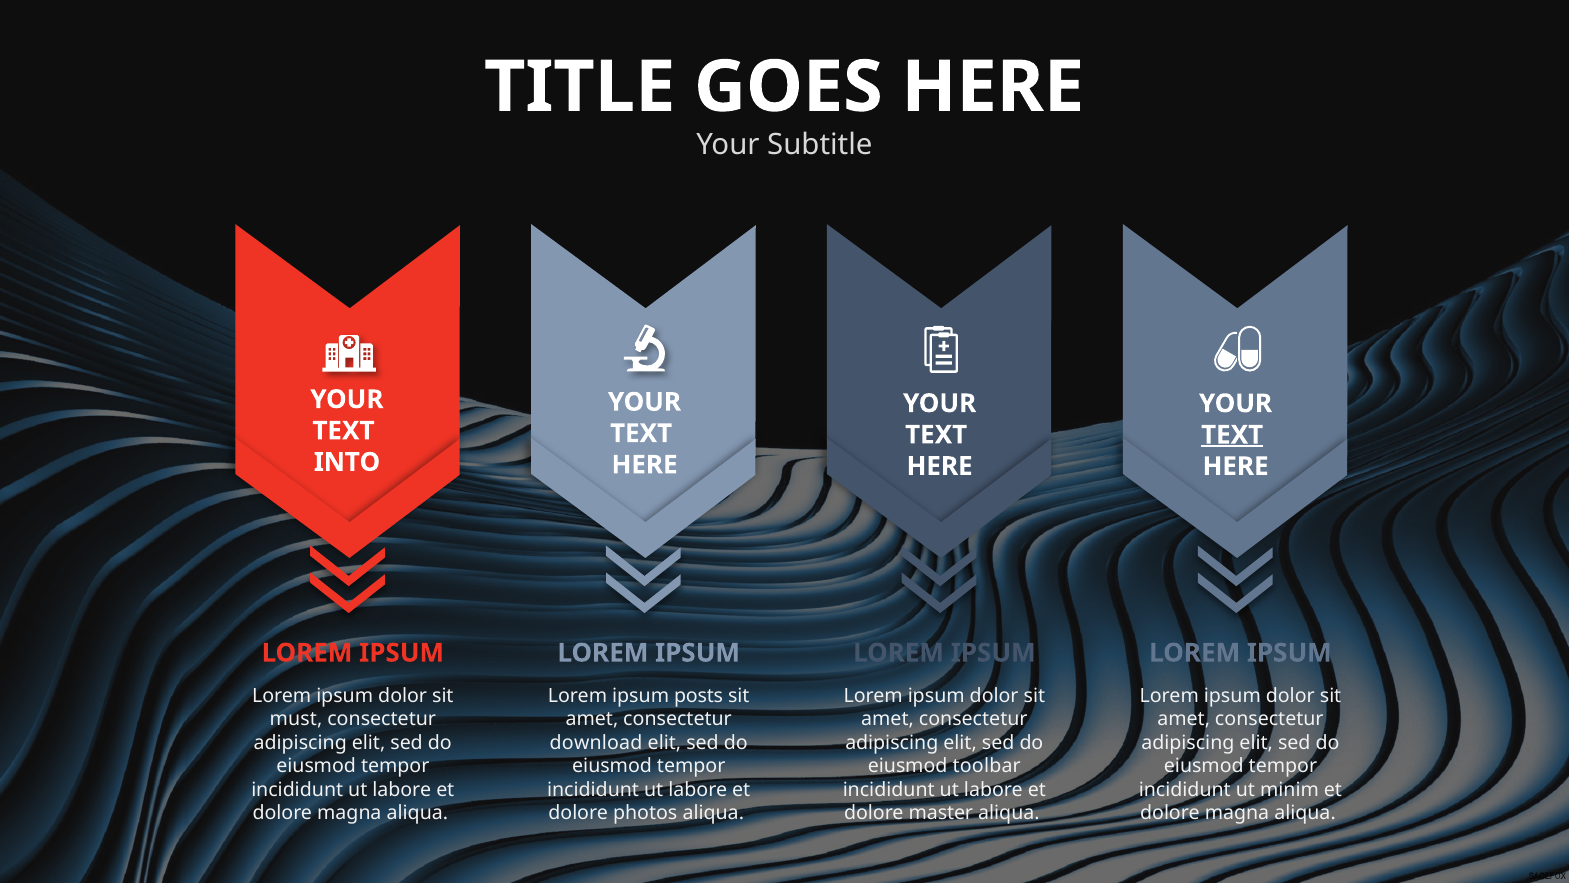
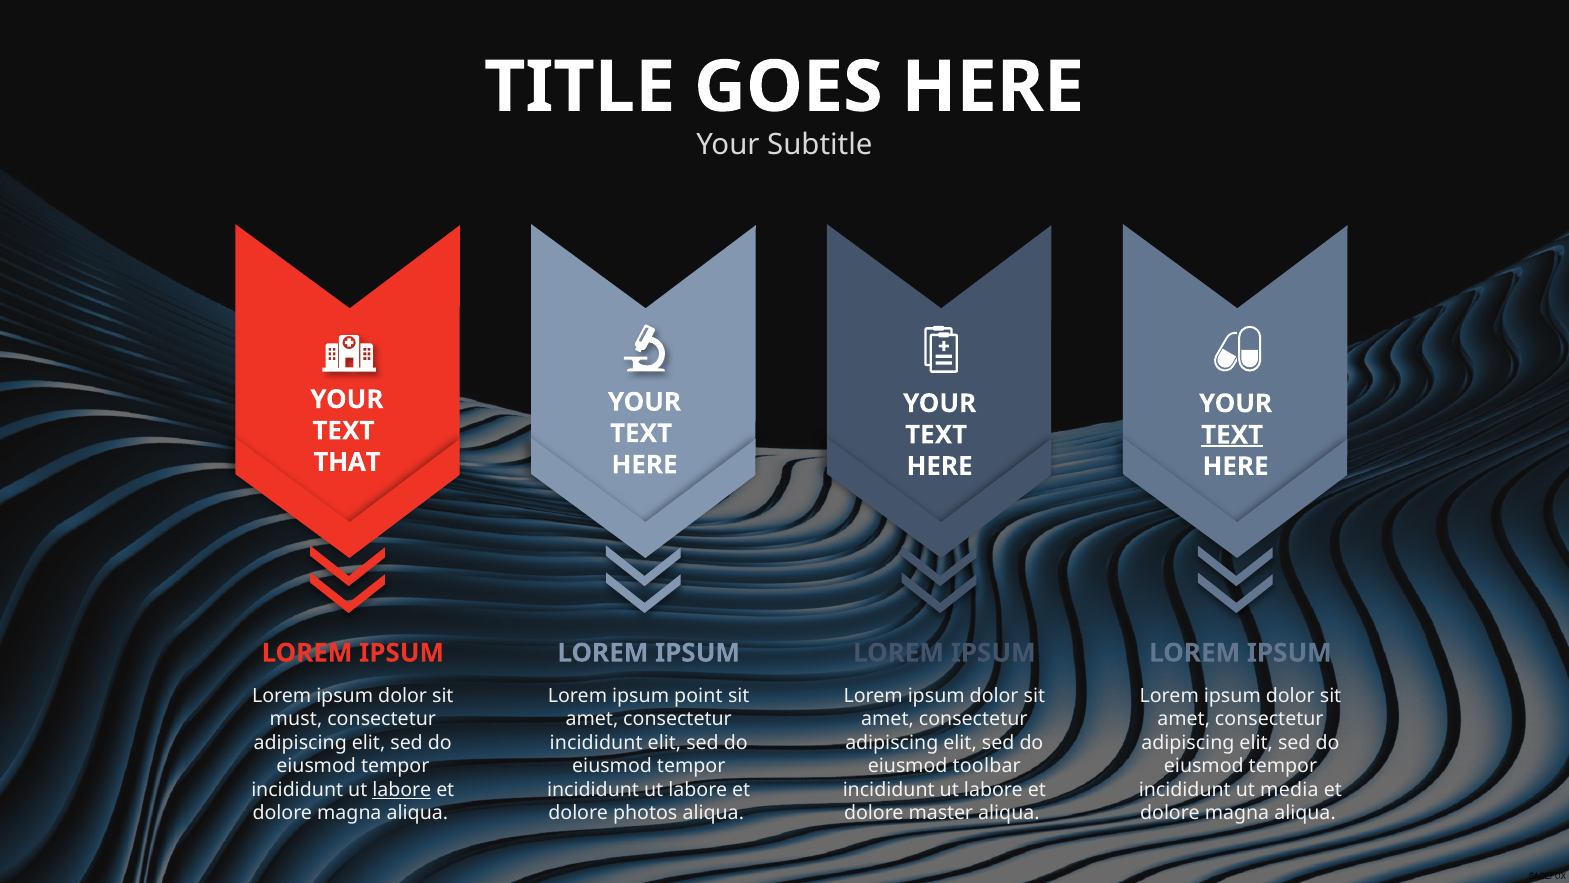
INTO: INTO -> THAT (347, 462)
posts: posts -> point (698, 695)
download: download -> incididunt (596, 742)
labore underline: none -> present (402, 789)
minim: minim -> media (1289, 789)
